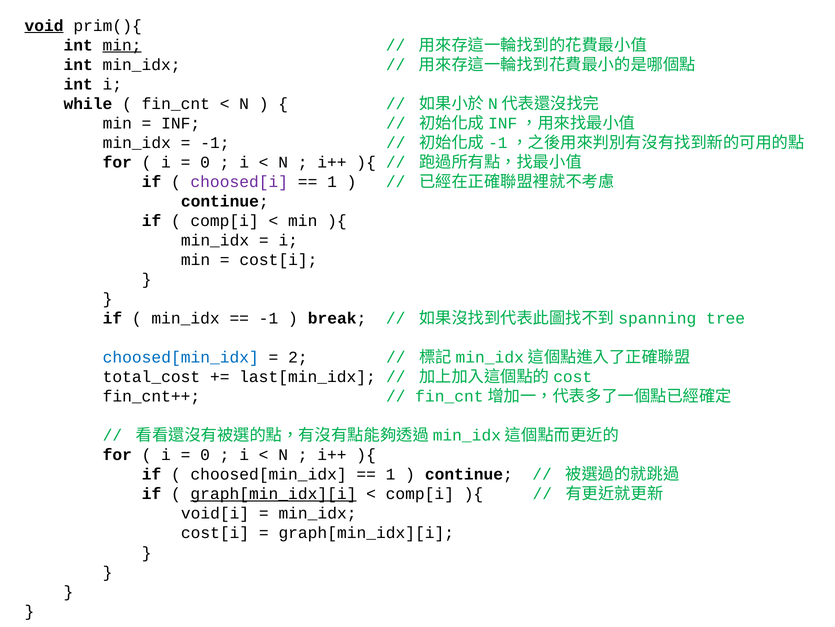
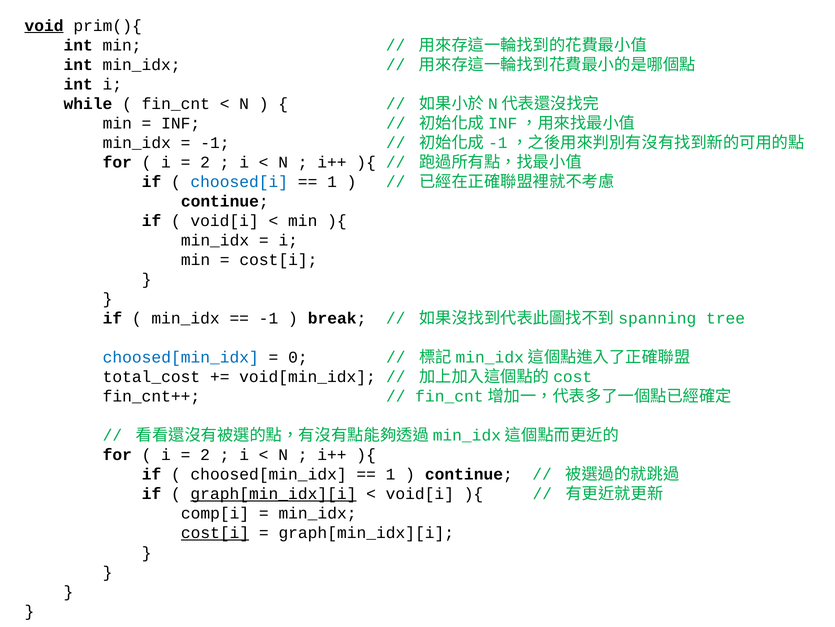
min underline: present -> none (122, 45)
0: 0 -> 2 (205, 162)
choosed[i colour: purple -> blue (239, 182)
comp[i: comp[i -> void[i (225, 221)
2: 2 -> 0 (298, 357)
last[min_idx: last[min_idx -> void[min_idx (308, 377)
0: 0 -> 2 (205, 455)
comp[i: comp[i -> void[i (420, 494)
void[i: void[i -> comp[i (215, 513)
cost[i underline: none -> present (215, 532)
